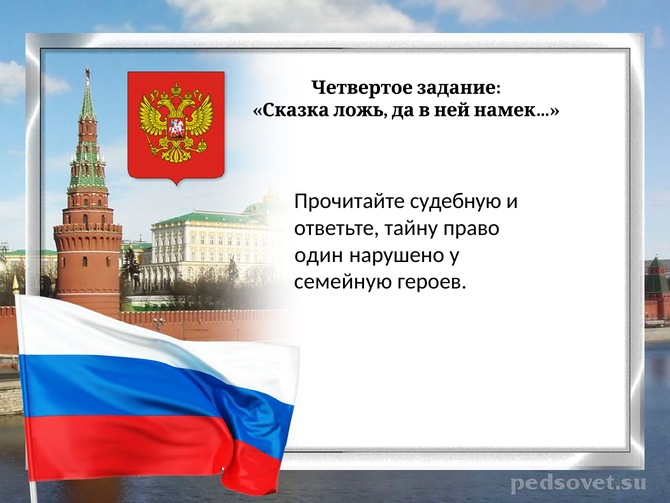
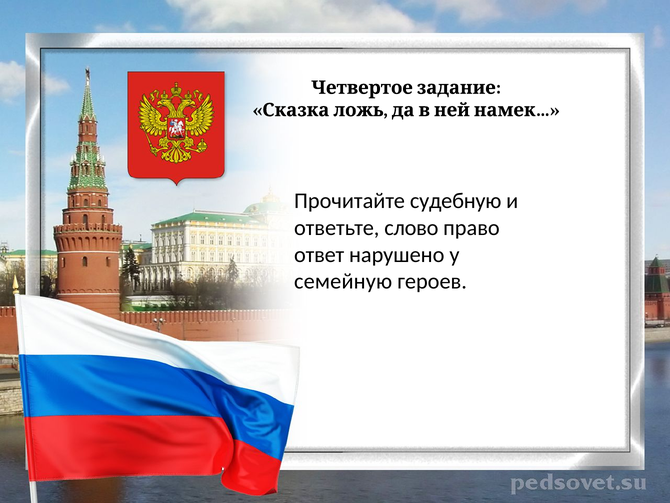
тайну: тайну -> слово (411, 228)
один: один -> ответ (319, 255)
